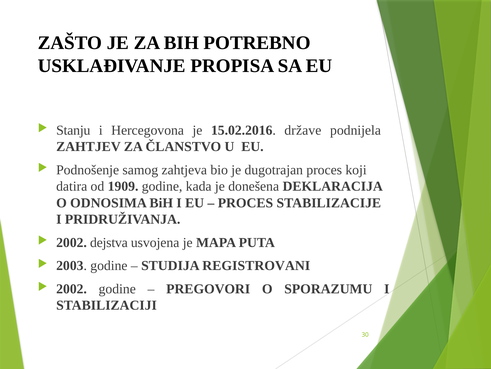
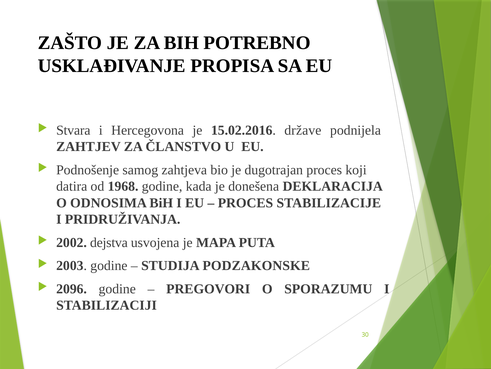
Stanju: Stanju -> Stvara (73, 130)
1909: 1909 -> 1968 (123, 186)
REGISTROVANI: REGISTROVANI -> PODZAKONSKE (256, 265)
2002: 2002 -> 2096 (72, 288)
